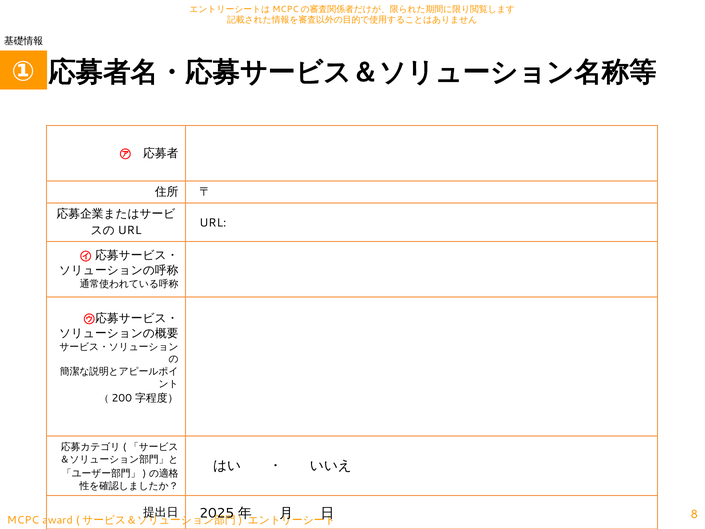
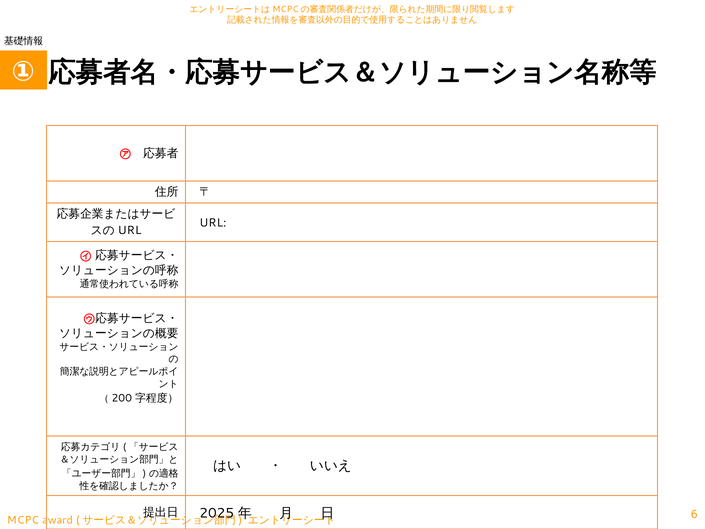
8: 8 -> 6 (694, 514)
